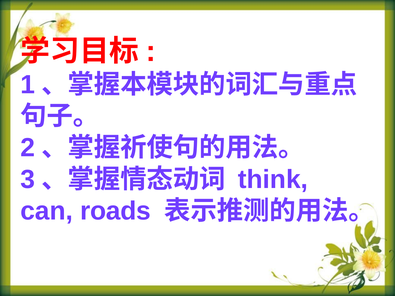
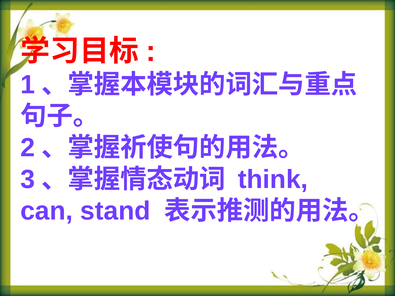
roads: roads -> stand (115, 211)
